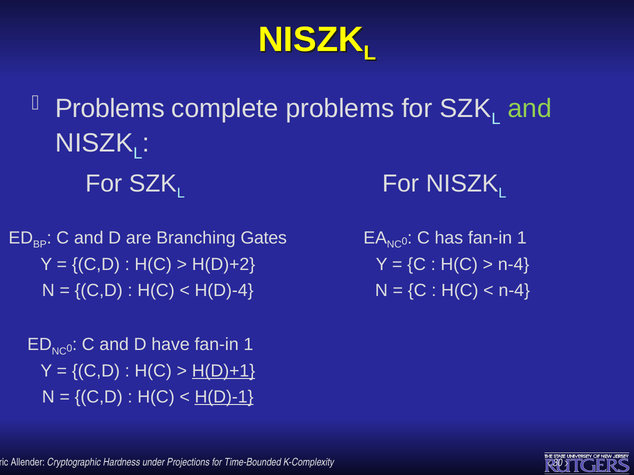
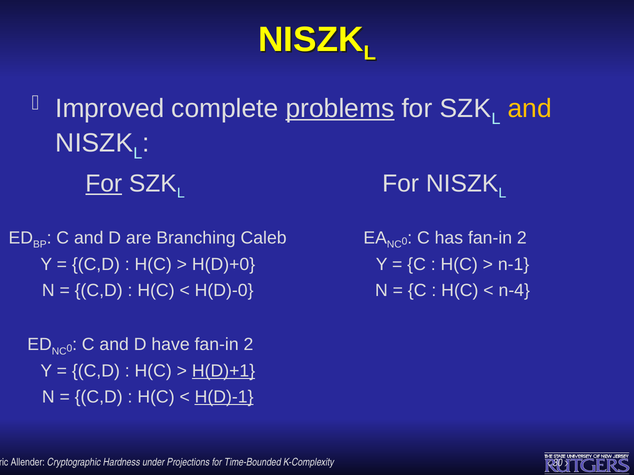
Problems: Problems -> Improved (110, 108)
problems underline: none -> present (340, 108)
and colour: light green -> yellow (530, 108)
For underline: none -> present (104, 184)
Gates: Gates -> Caleb (264, 238)
has fan-in 1: 1 -> 2 (522, 238)
H(D)+2: H(D)+2 -> H(D)+0 (224, 265)
n-4: n-4 -> n-1 (514, 265)
H(D)-4: H(D)-4 -> H(D)-0 (224, 291)
have fan-in 1: 1 -> 2 (248, 345)
